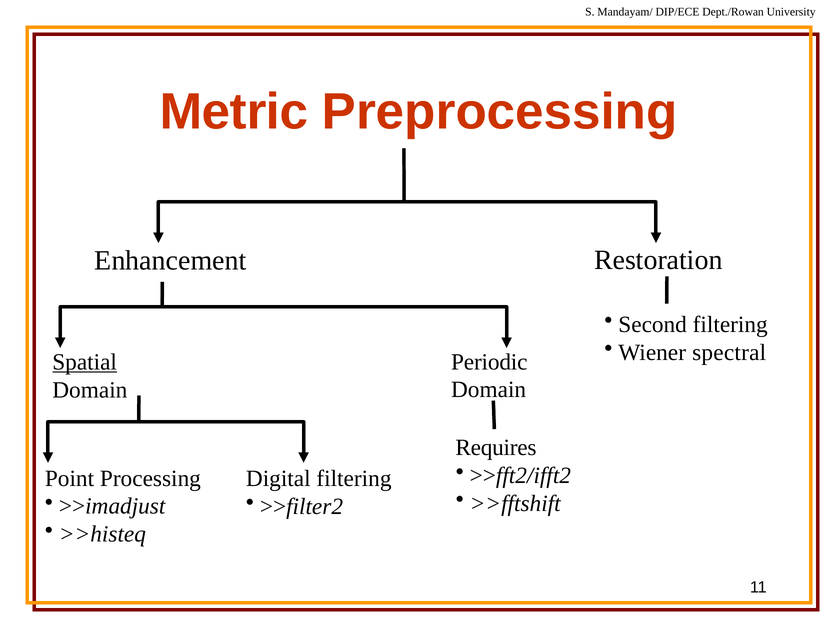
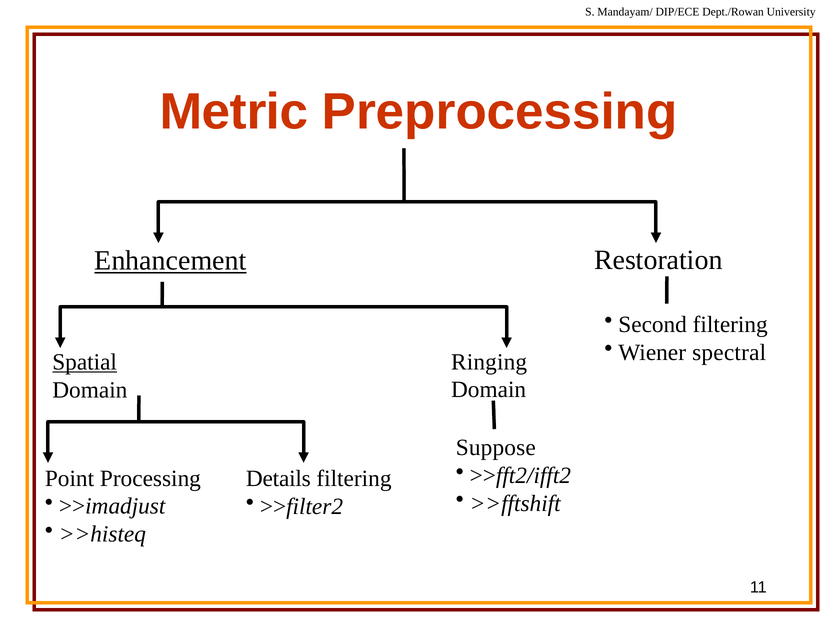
Enhancement underline: none -> present (170, 261)
Periodic: Periodic -> Ringing (489, 362)
Requires: Requires -> Suppose (496, 448)
Digital: Digital -> Details (278, 479)
